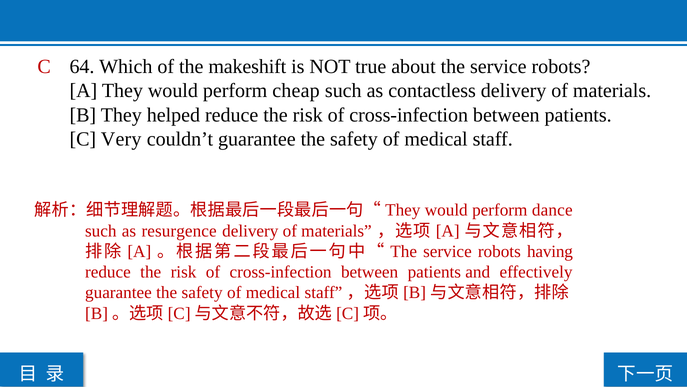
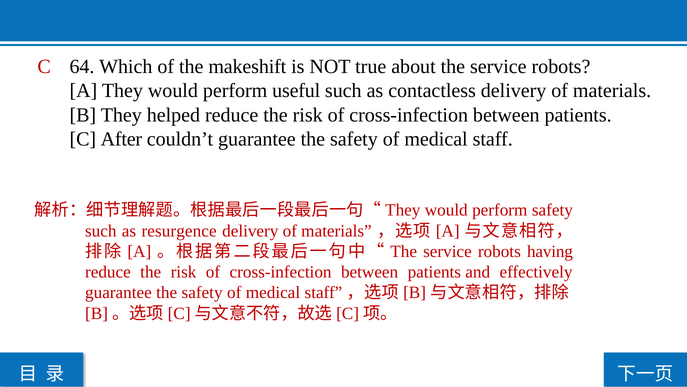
cheap: cheap -> useful (296, 91)
Very: Very -> After (121, 139)
perform dance: dance -> safety (552, 210)
